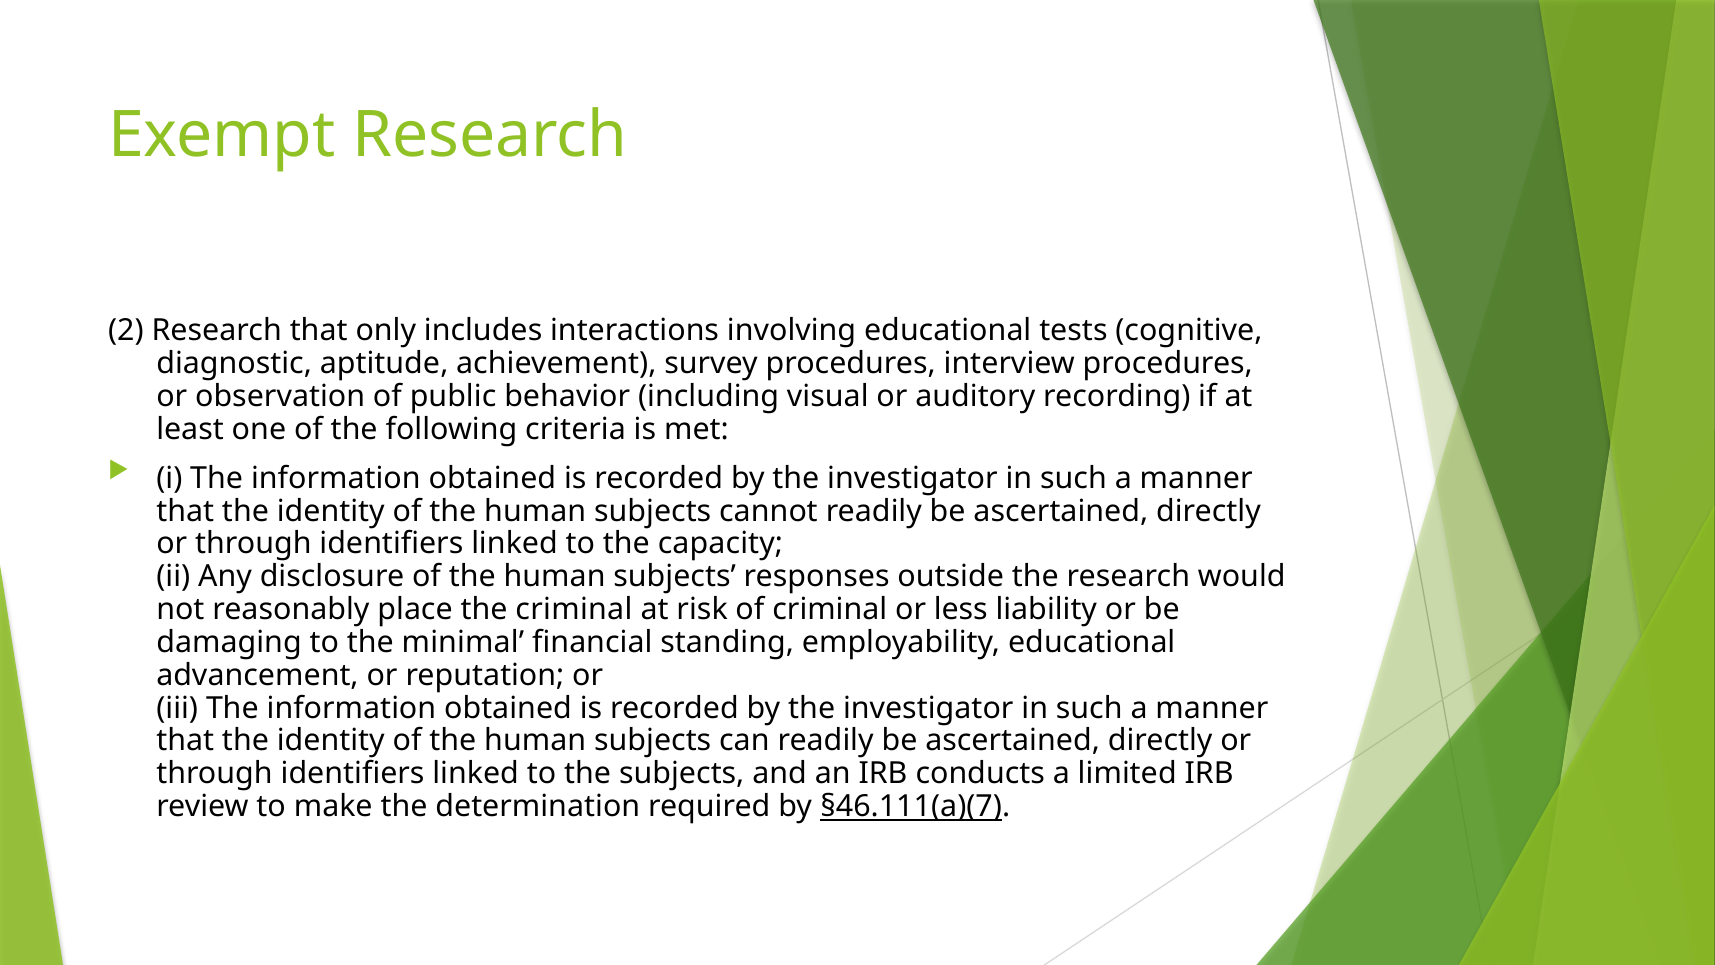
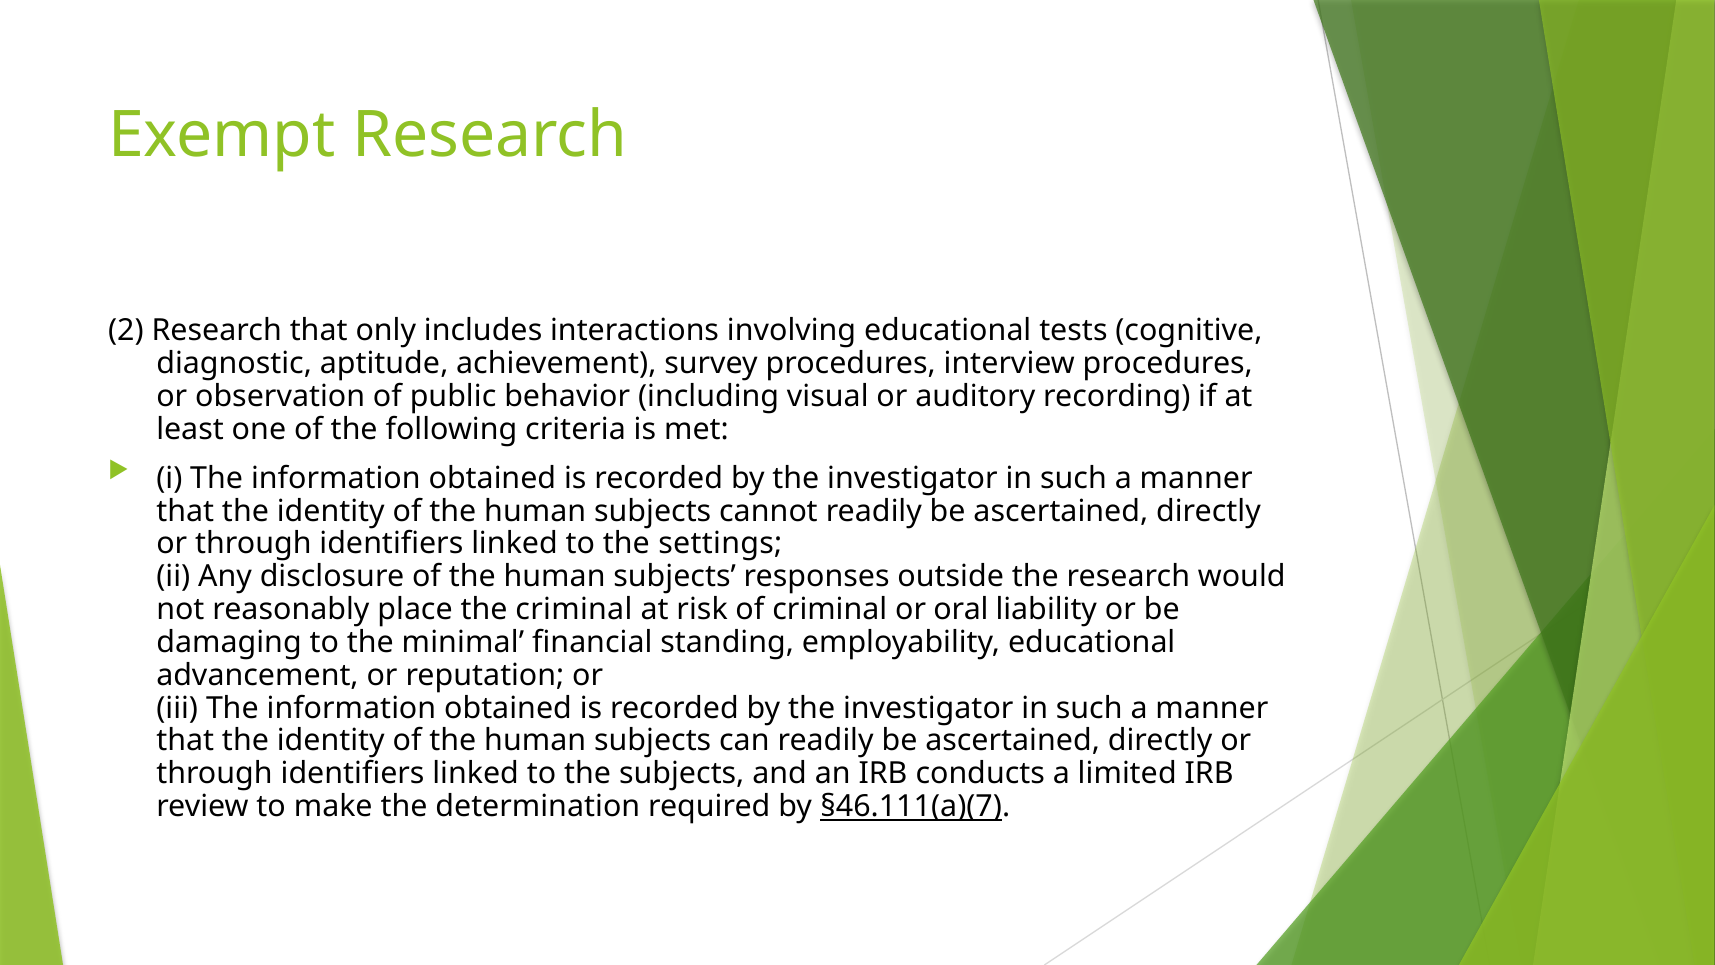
capacity: capacity -> settings (720, 544)
less: less -> oral (961, 609)
